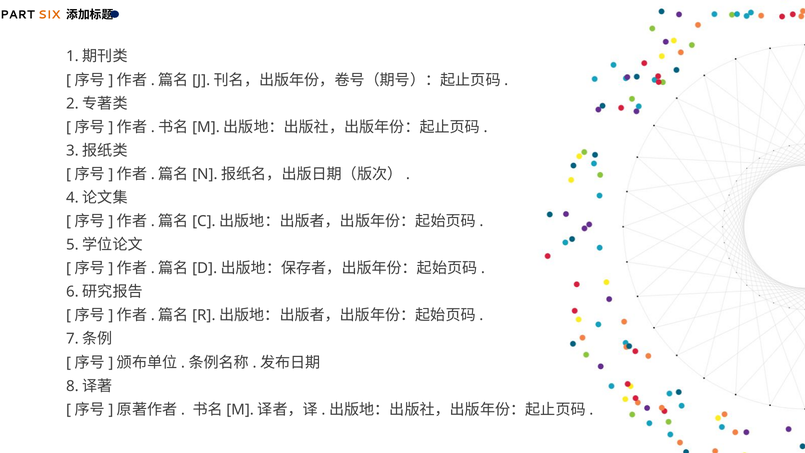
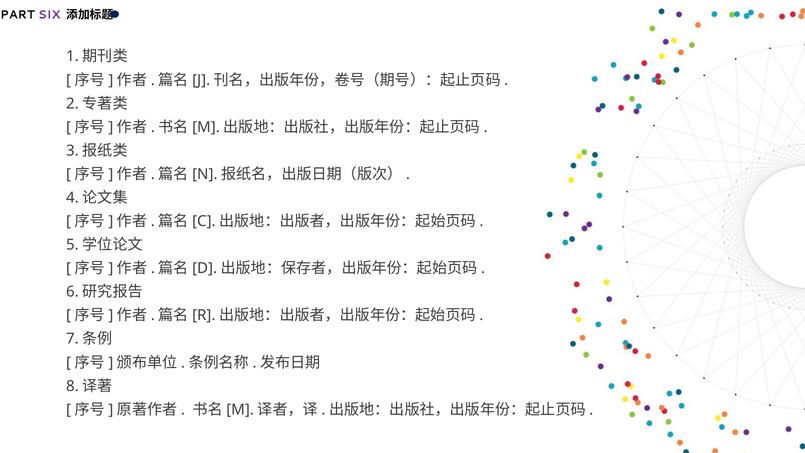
SIX colour: orange -> purple (49, 15)
